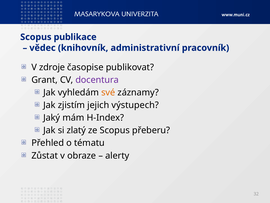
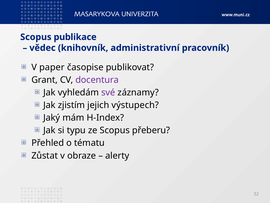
zdroje: zdroje -> paper (52, 67)
své colour: orange -> purple (108, 92)
zlatý: zlatý -> typu (76, 130)
